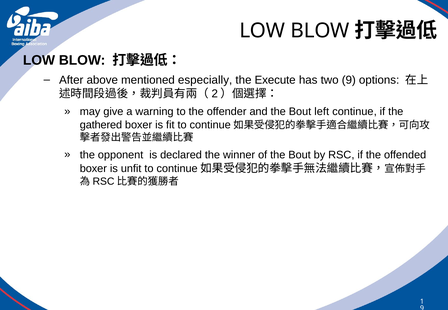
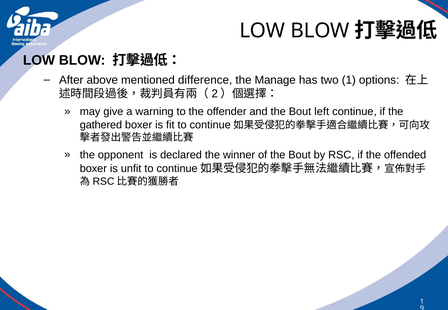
especially: especially -> difference (205, 80)
Execute: Execute -> Manage (275, 80)
two 9: 9 -> 1 (349, 80)
